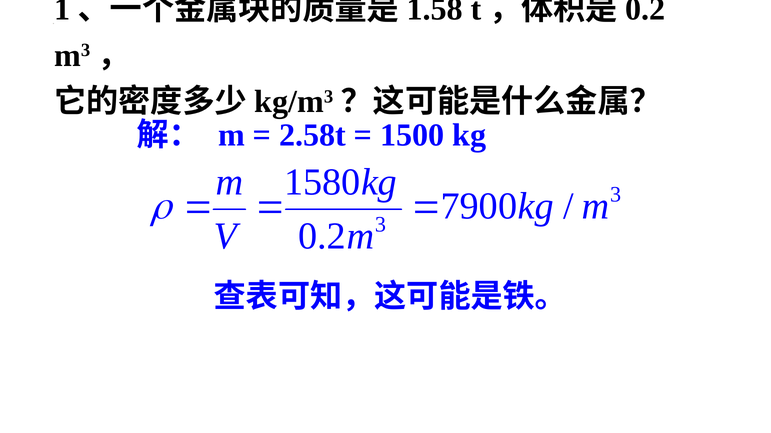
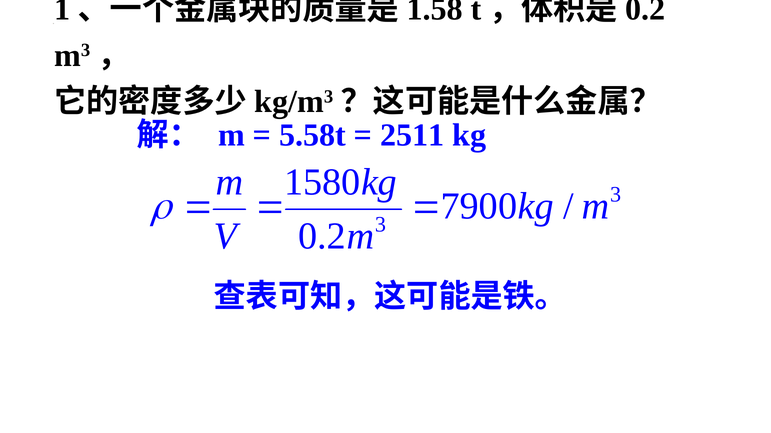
2.58t: 2.58t -> 5.58t (313, 135)
1500: 1500 -> 2511 (412, 135)
